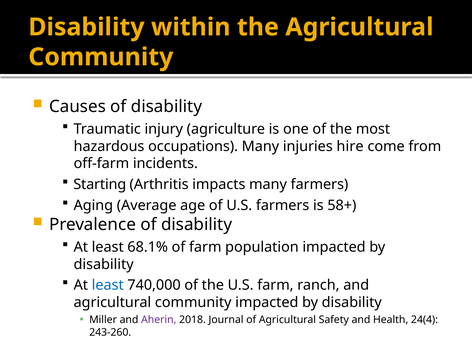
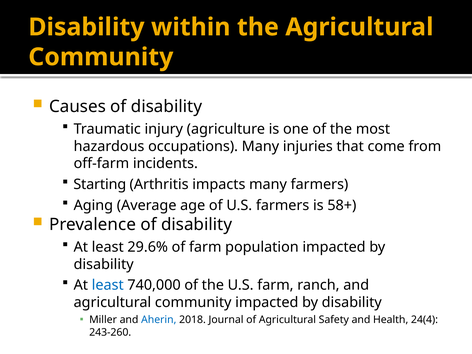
hire: hire -> that (350, 146)
68.1%: 68.1% -> 29.6% (148, 247)
Aherin colour: purple -> blue (159, 320)
